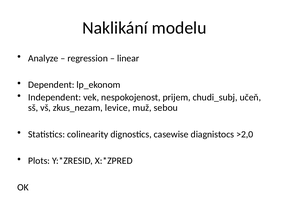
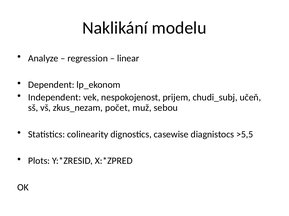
levice: levice -> počet (118, 108)
>2,0: >2,0 -> >5,5 (245, 135)
